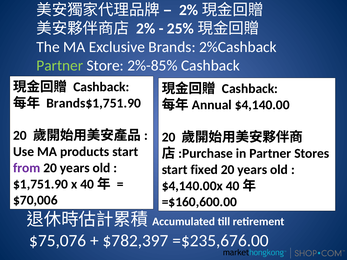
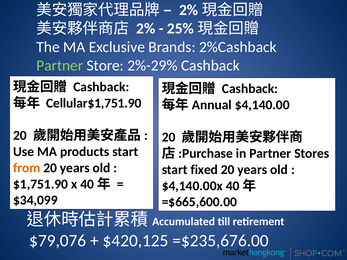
2%-85%: 2%-85% -> 2%-29% (152, 66)
Brands$1,751.90: Brands$1,751.90 -> Cellular$1,751.90 (94, 103)
from colour: purple -> orange (27, 168)
$70,006: $70,006 -> $34,099 (35, 200)
=$160,600.00: =$160,600.00 -> =$665,600.00 (199, 202)
$75,076: $75,076 -> $79,076 (58, 241)
$782,397: $782,397 -> $420,125 (136, 241)
